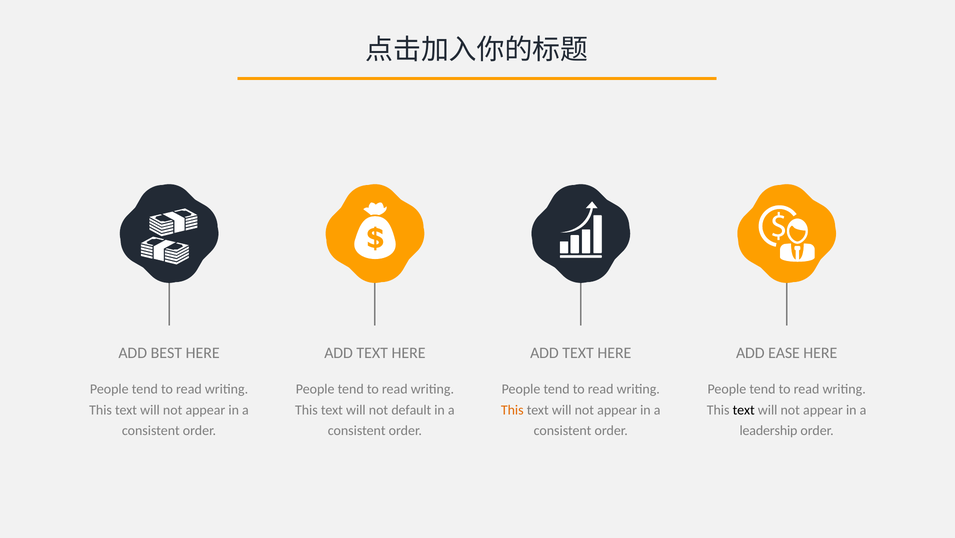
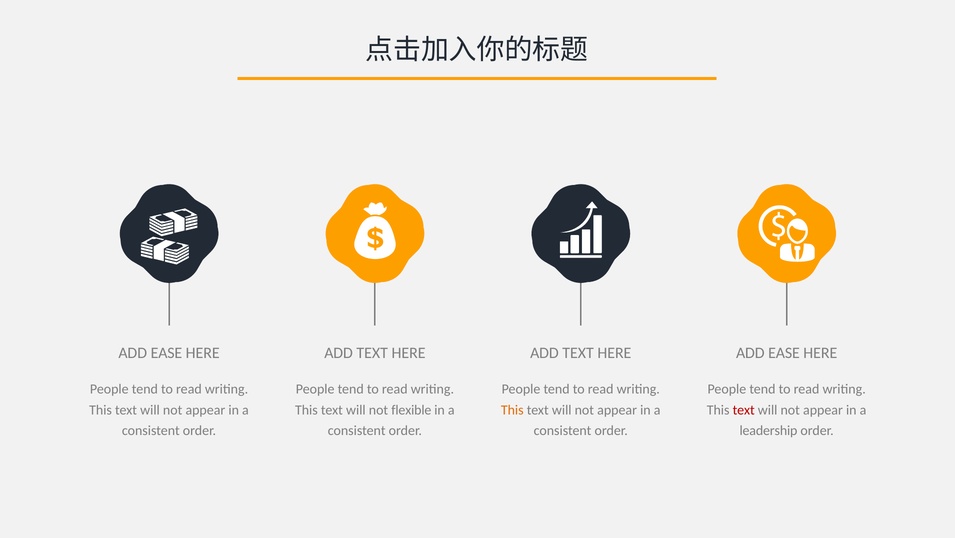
BEST: BEST -> EASE (166, 353)
default: default -> flexible (411, 409)
text colour: black -> red (744, 409)
